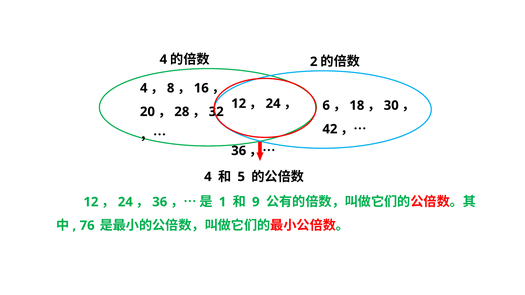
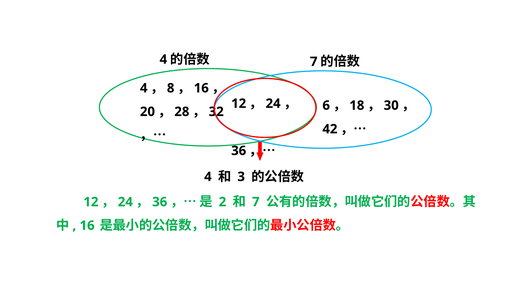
2: 2 -> 7 (314, 62)
5: 5 -> 3 (241, 177)
1: 1 -> 2 (223, 202)
9: 9 -> 7 (256, 202)
76: 76 -> 16 (87, 226)
